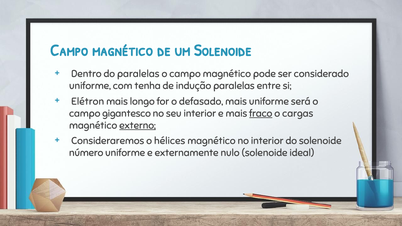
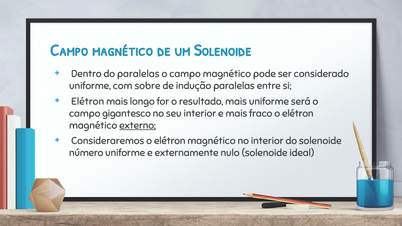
tenha: tenha -> sobre (147, 86)
defasado: defasado -> resultado (201, 101)
fraco underline: present -> none (261, 113)
cargas: cargas -> elétron (298, 113)
Consideraremos o hélices: hélices -> elétron (170, 141)
